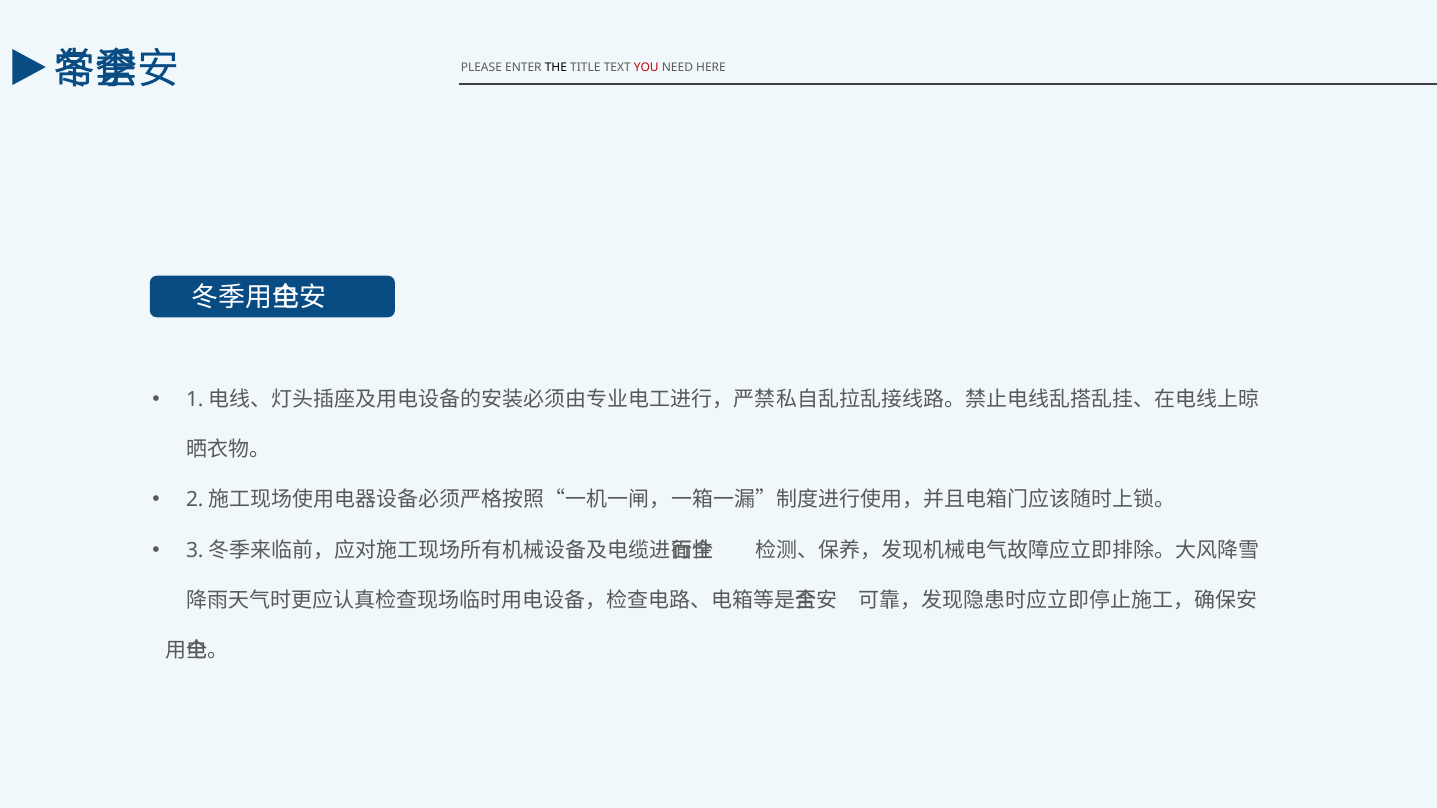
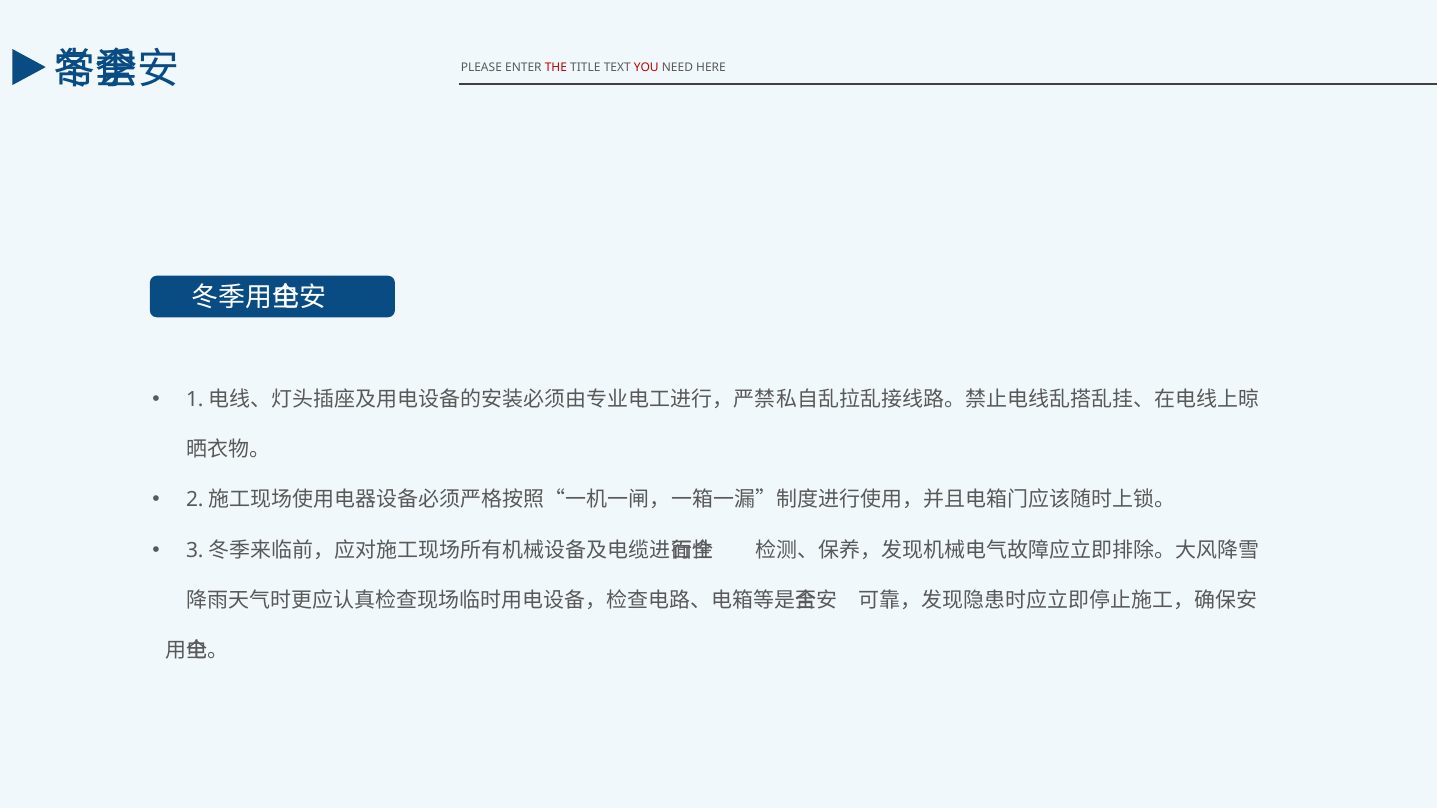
THE colour: black -> red (556, 68)
